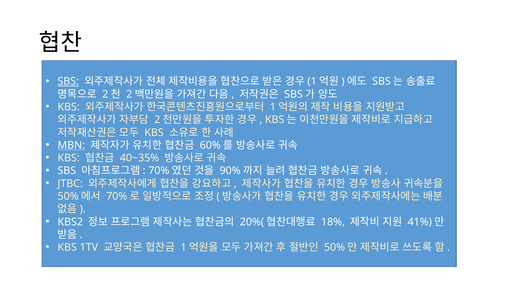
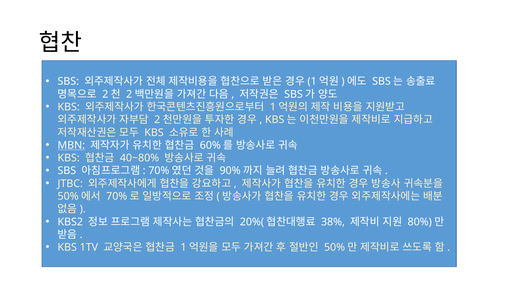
SBS underline: present -> none (68, 81)
40~35%: 40~35% -> 40~80% (140, 158)
18%: 18% -> 38% (333, 222)
41%: 41% -> 80% (420, 222)
